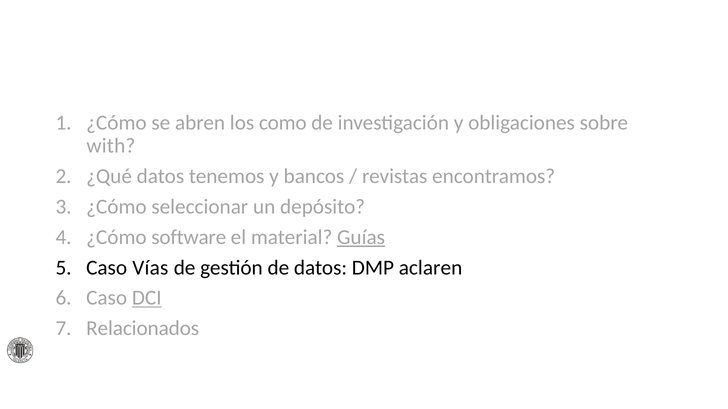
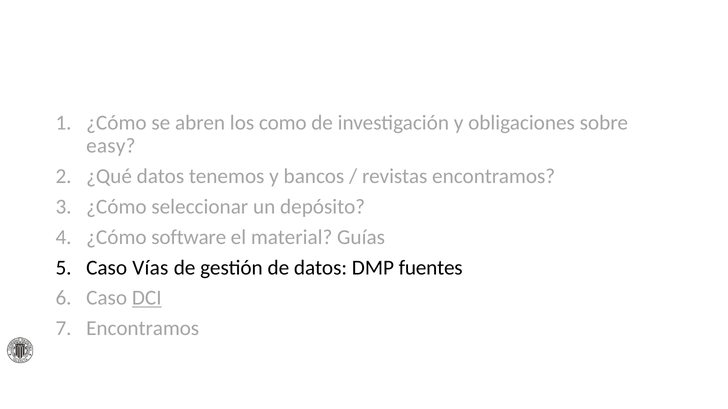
with: with -> easy (111, 146)
Guías underline: present -> none (361, 237)
aclaren: aclaren -> fuentes (431, 268)
Relacionados: Relacionados -> Encontramos (143, 329)
